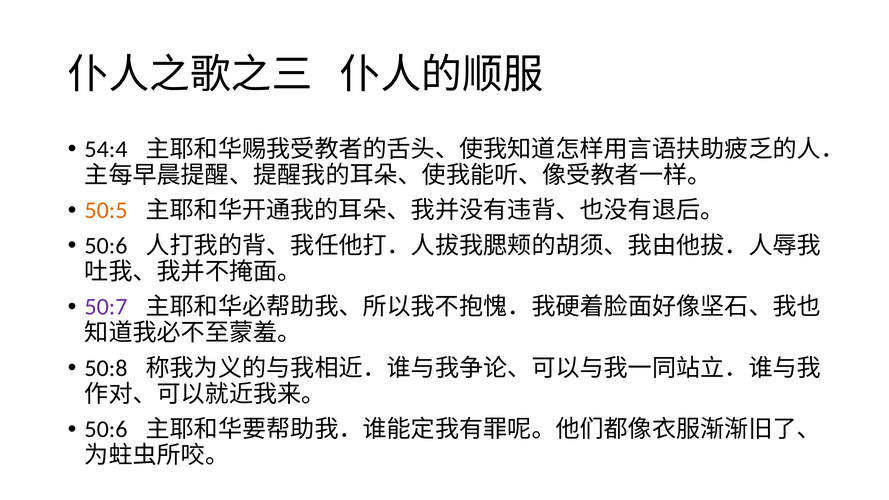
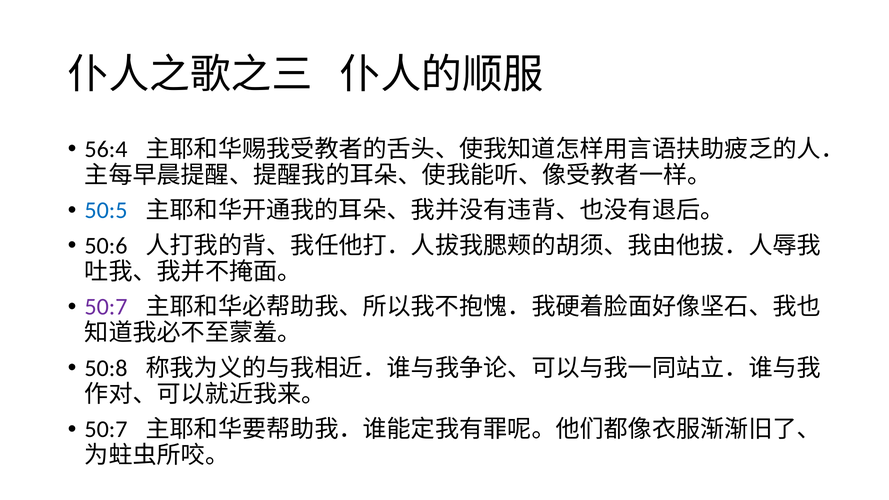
54:4: 54:4 -> 56:4 (106, 149)
50:5 colour: orange -> blue (106, 211)
50:6: 50:6 -> 50:7 (106, 430)
